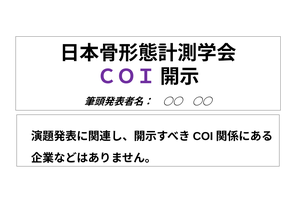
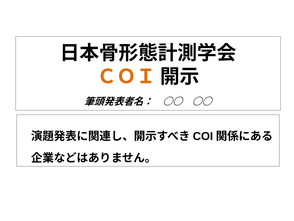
ＣＯＩ colour: purple -> orange (126, 77)
